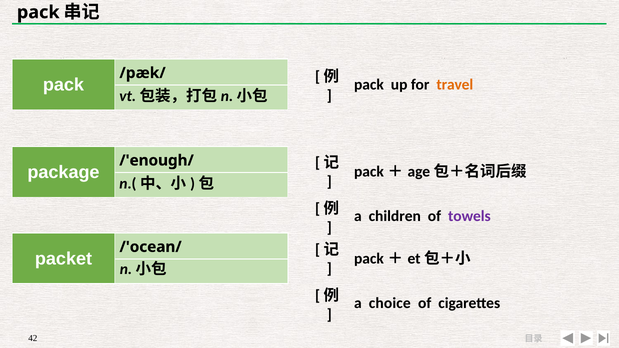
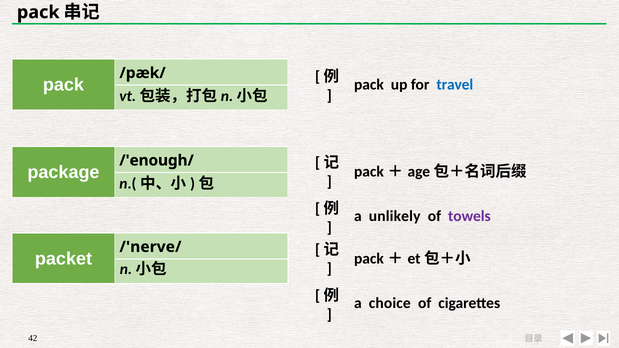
travel colour: orange -> blue (455, 85)
children: children -> unlikely (395, 216)
/'ocean/: /'ocean/ -> /'nerve/ (150, 247)
